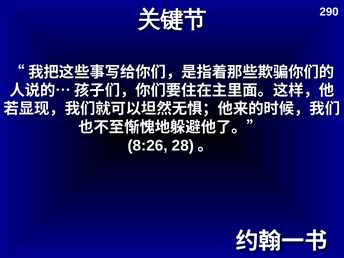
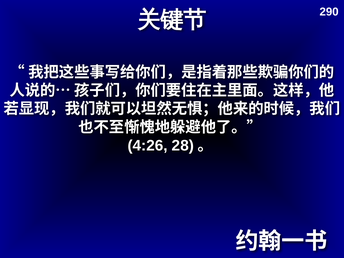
8:26: 8:26 -> 4:26 (148, 146)
